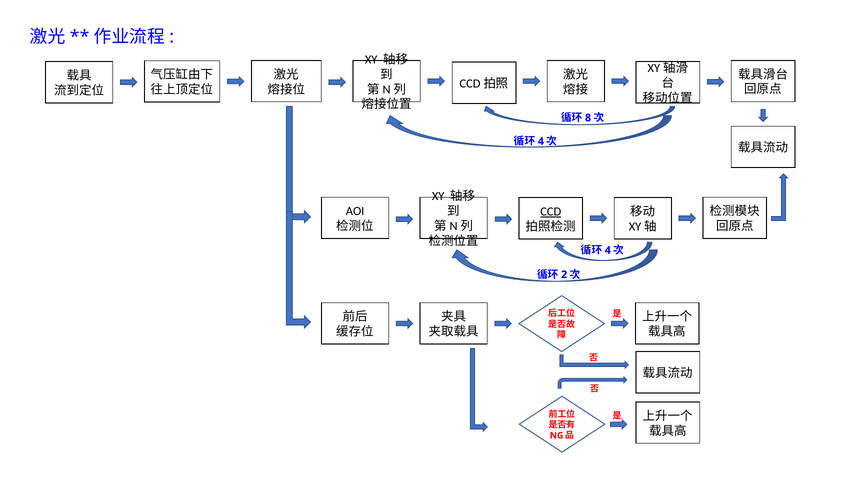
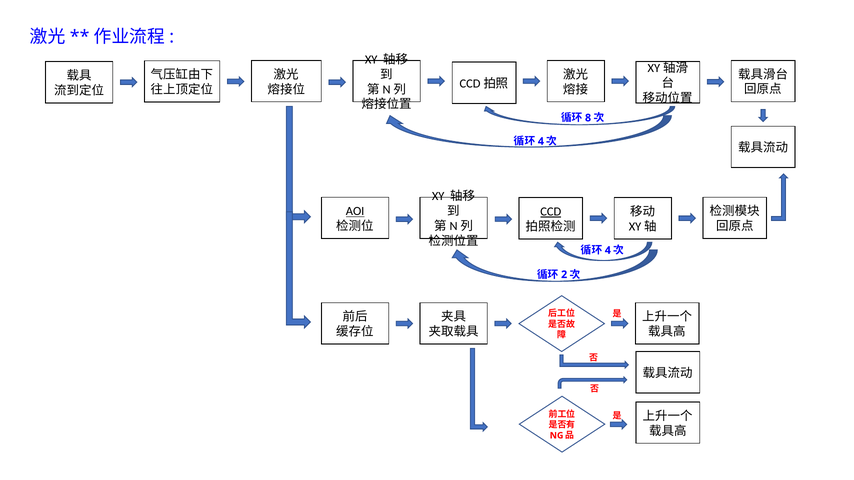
AOI underline: none -> present (355, 211)
